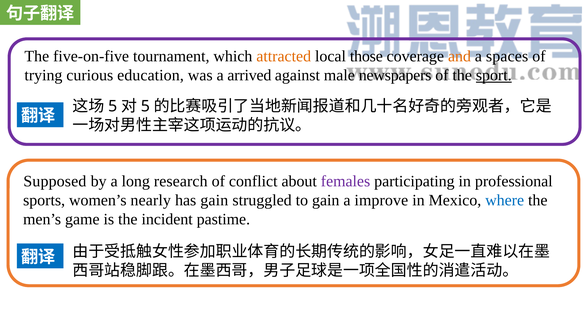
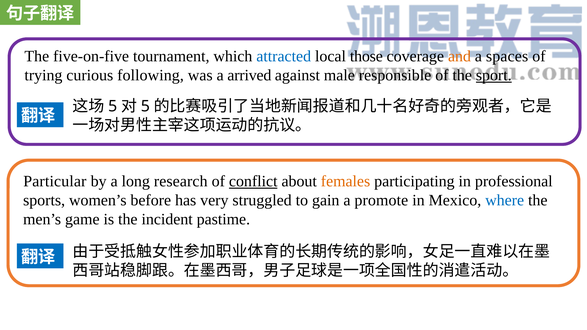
attracted colour: orange -> blue (284, 56)
education: education -> following (151, 75)
newspapers: newspapers -> responsible (395, 75)
Supposed: Supposed -> Particular (55, 181)
conflict underline: none -> present (253, 181)
females colour: purple -> orange (346, 181)
nearly: nearly -> before (151, 200)
has gain: gain -> very (214, 200)
improve: improve -> promote (381, 200)
